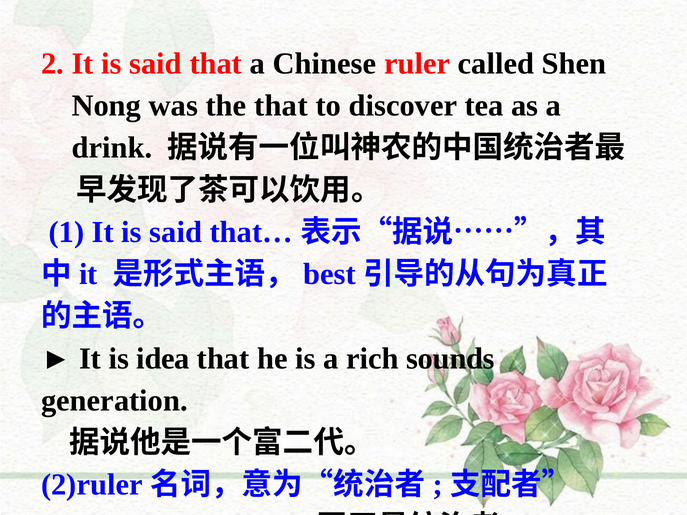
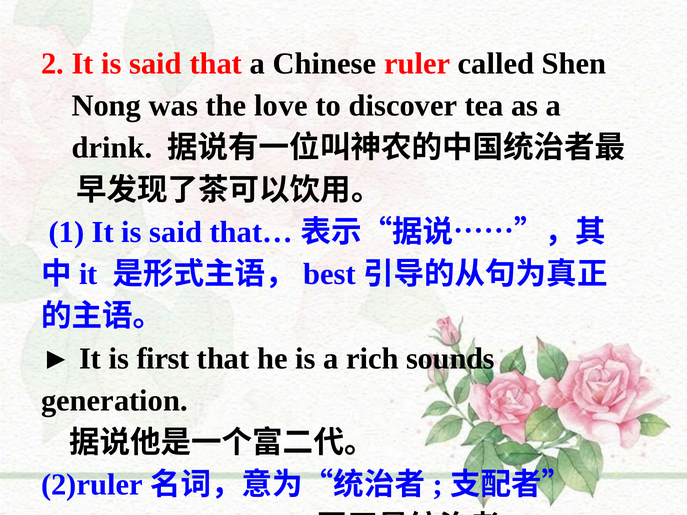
the that: that -> love (281, 106)
idea: idea -> first (163, 359)
